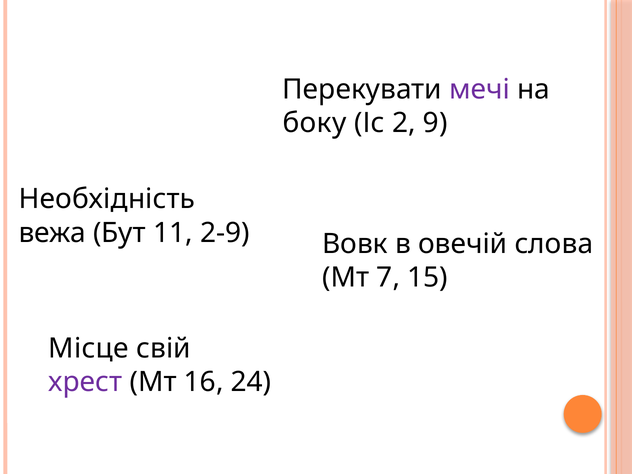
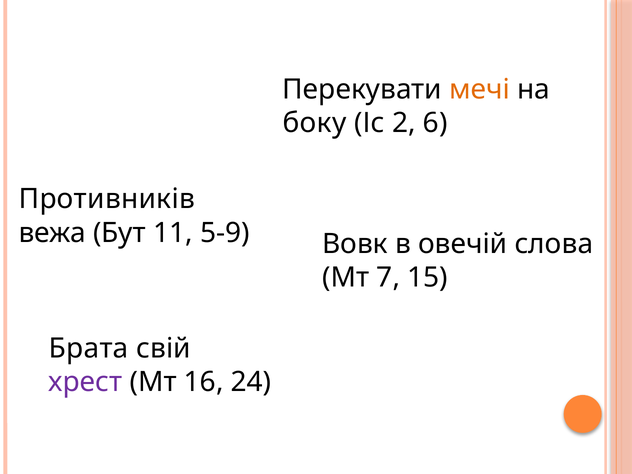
мечі colour: purple -> orange (480, 89)
9: 9 -> 6 (435, 123)
Необхідність: Необхідність -> Противників (107, 199)
2‑9: 2‑9 -> 5‑9 (225, 233)
Місце: Місце -> Брата (89, 349)
